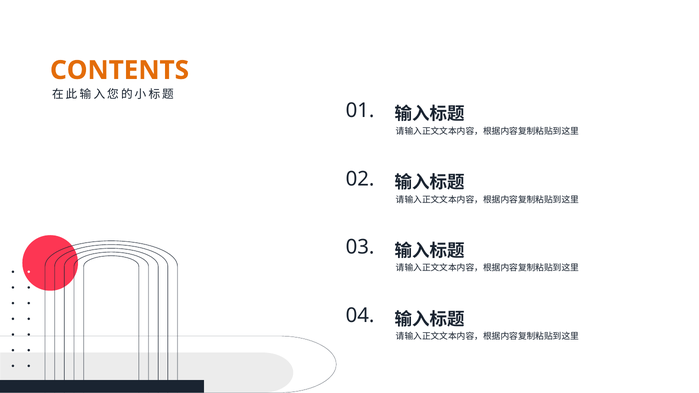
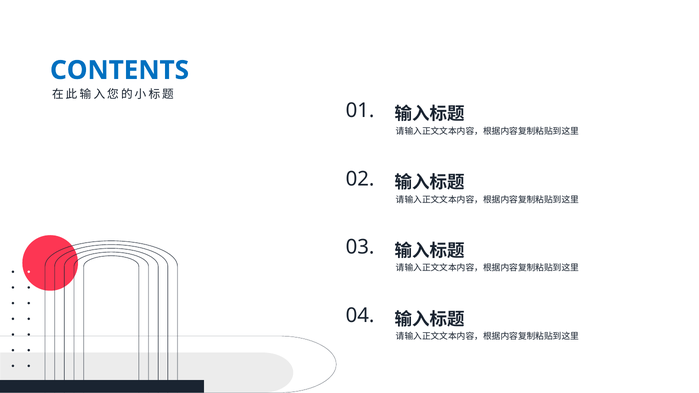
CONTENTS colour: orange -> blue (120, 70)
